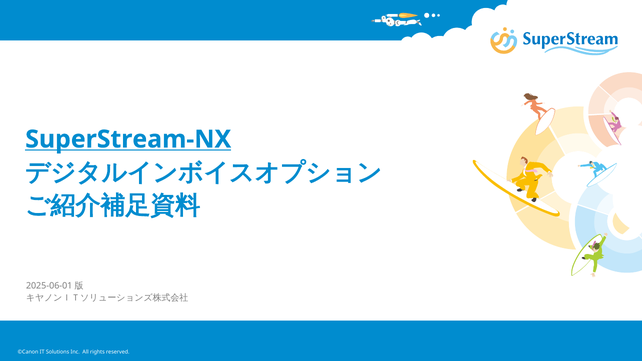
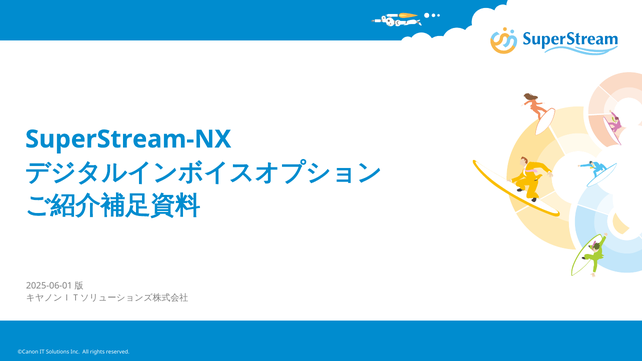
SuperStream-NX underline: present -> none (128, 139)
